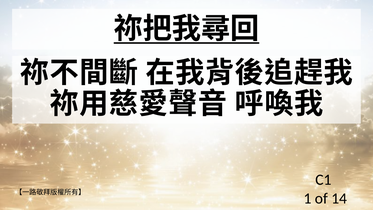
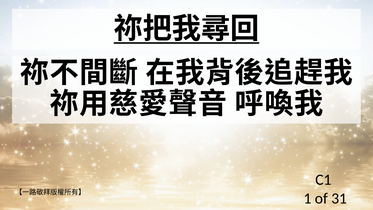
14: 14 -> 31 (339, 198)
